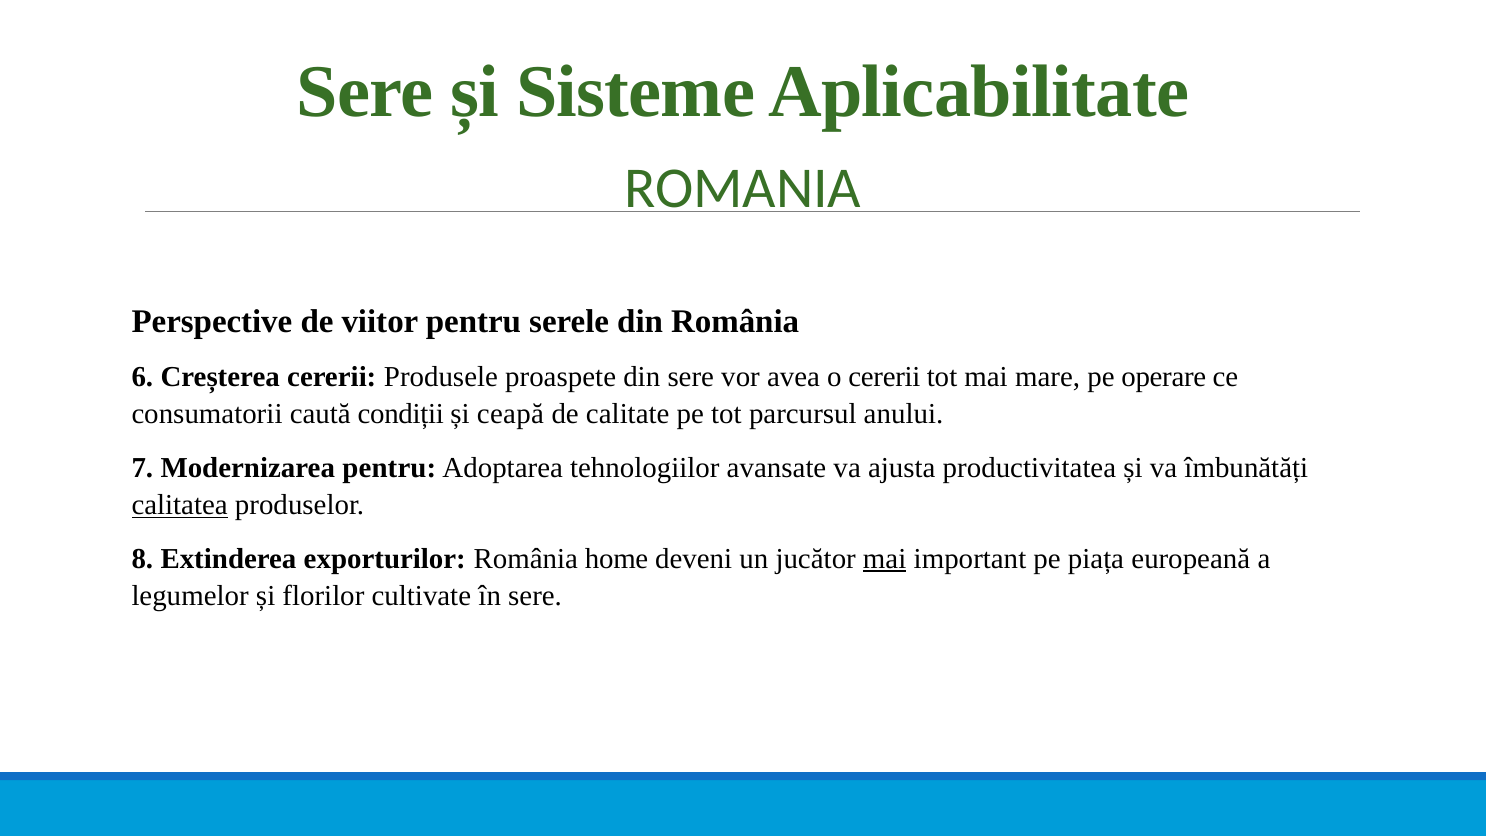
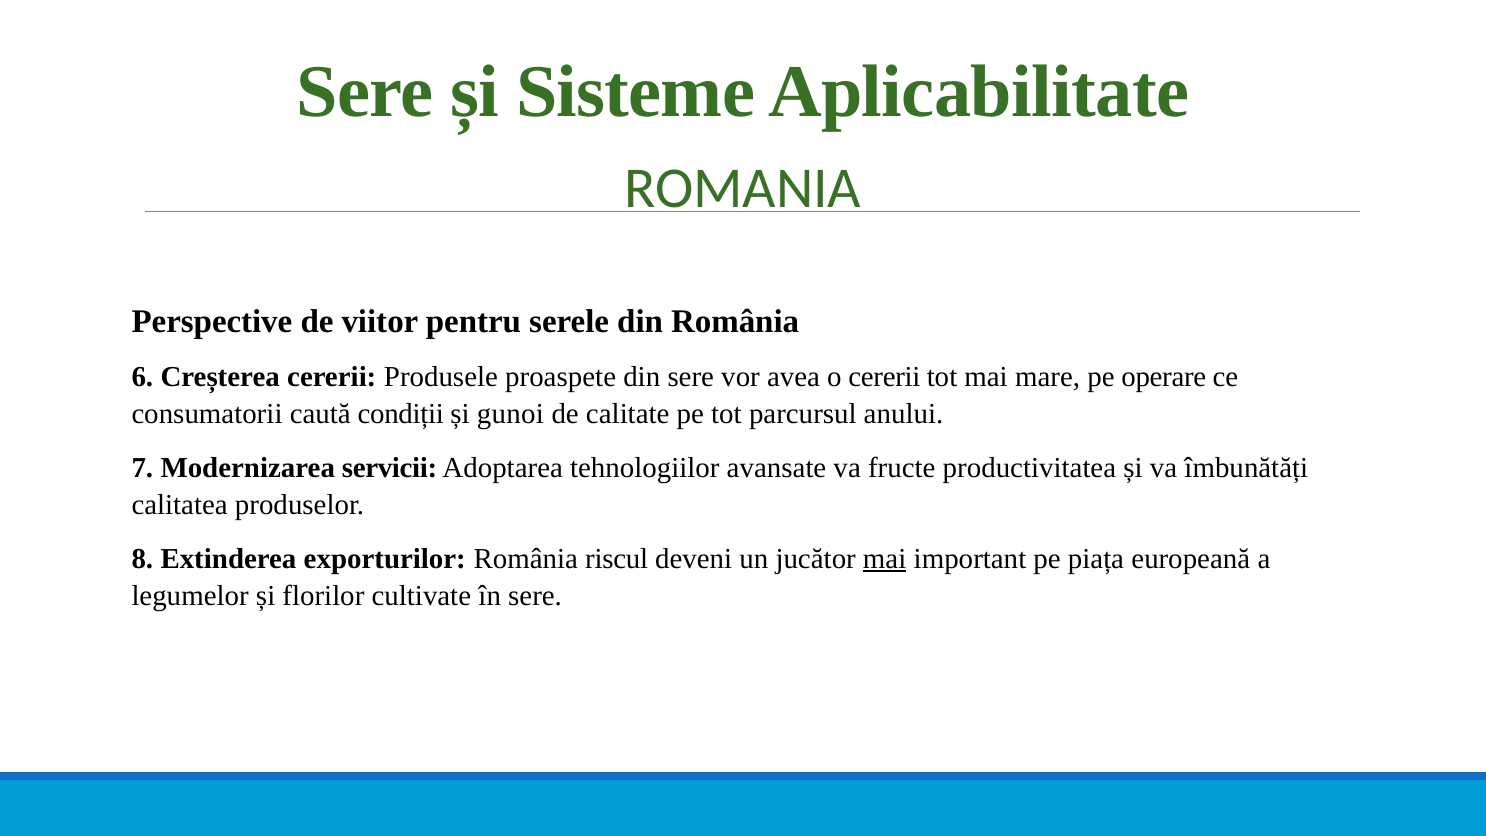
ceapă: ceapă -> gunoi (510, 414)
Modernizarea pentru: pentru -> servicii (390, 468)
ajusta: ajusta -> fructe (902, 468)
calitatea underline: present -> none (180, 505)
home: home -> riscul (617, 559)
